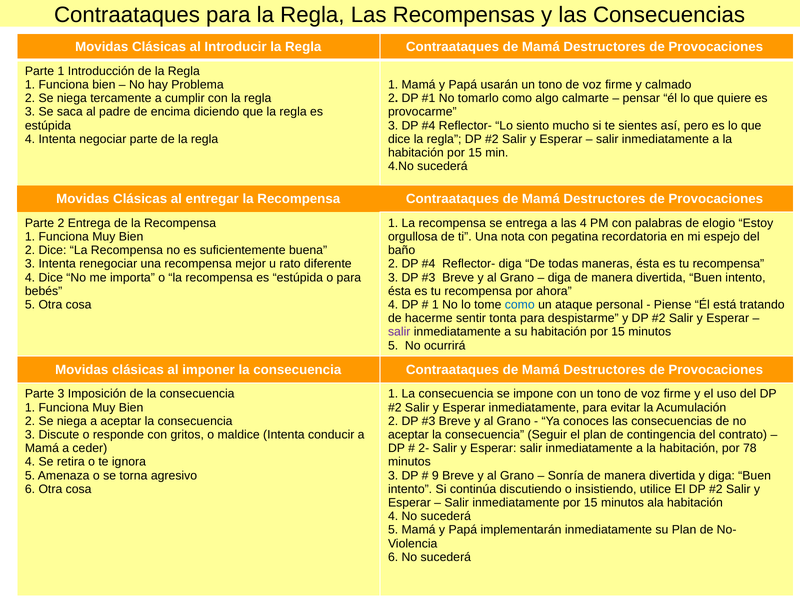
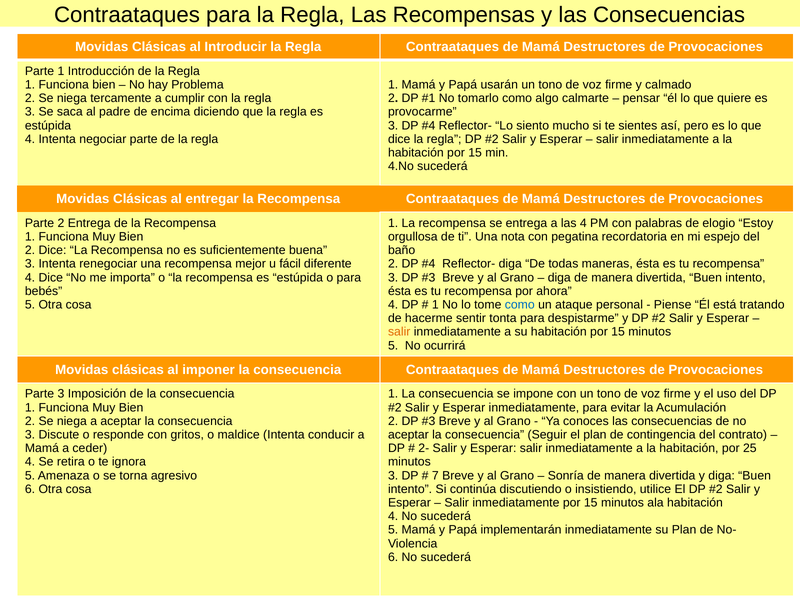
rato: rato -> fácil (290, 264)
salir colour: purple -> orange (399, 332)
78: 78 -> 25 (750, 448)
9: 9 -> 7 (435, 476)
